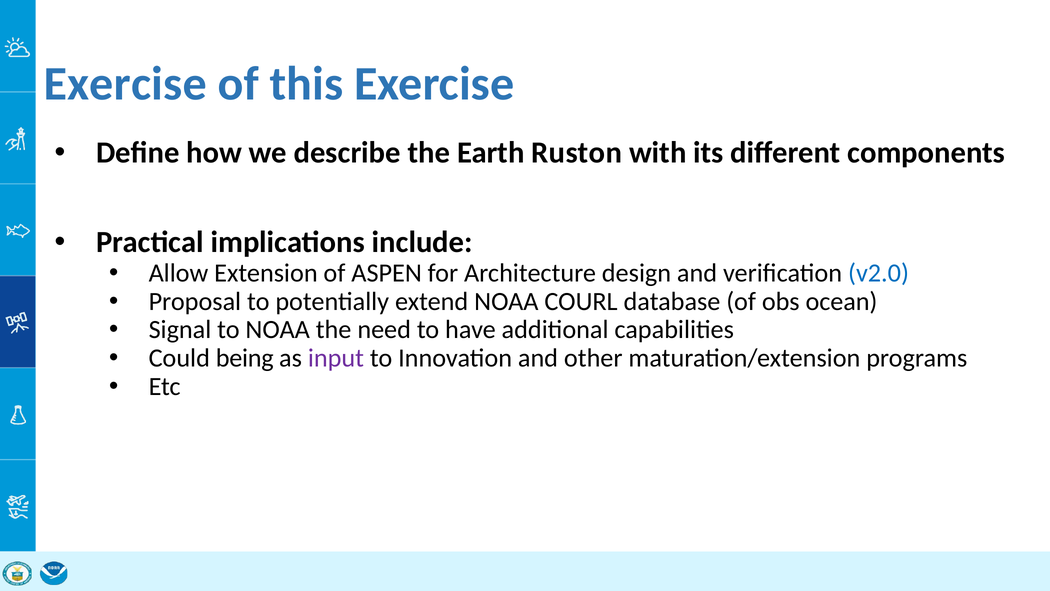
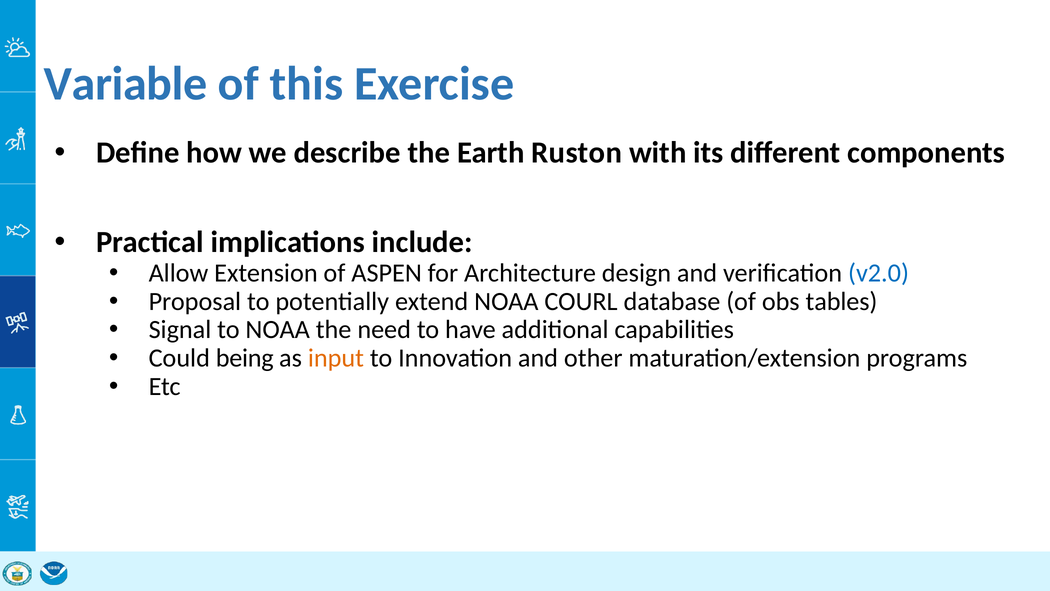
Exercise: Exercise -> Variable (126, 84)
ocean: ocean -> tables (842, 301)
input colour: purple -> orange (336, 358)
